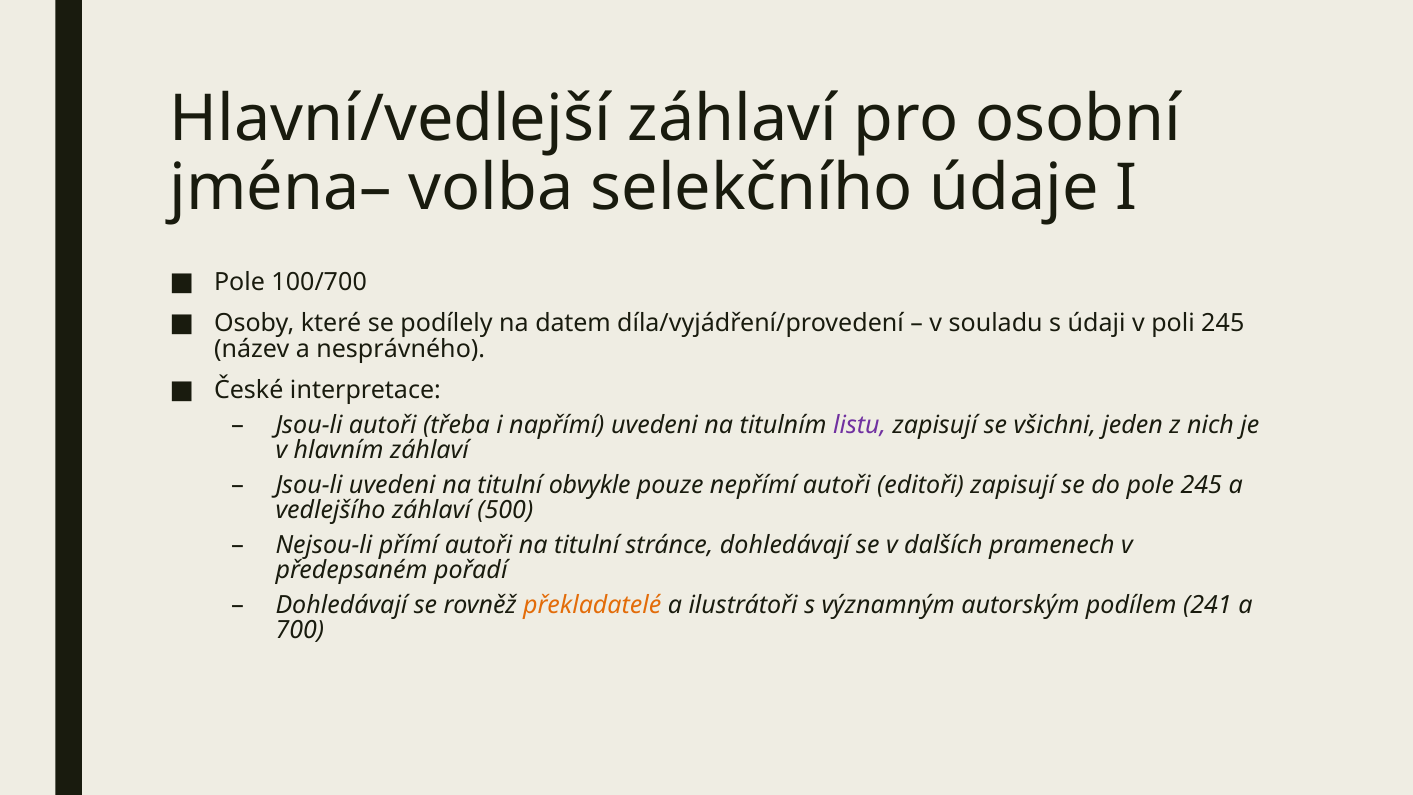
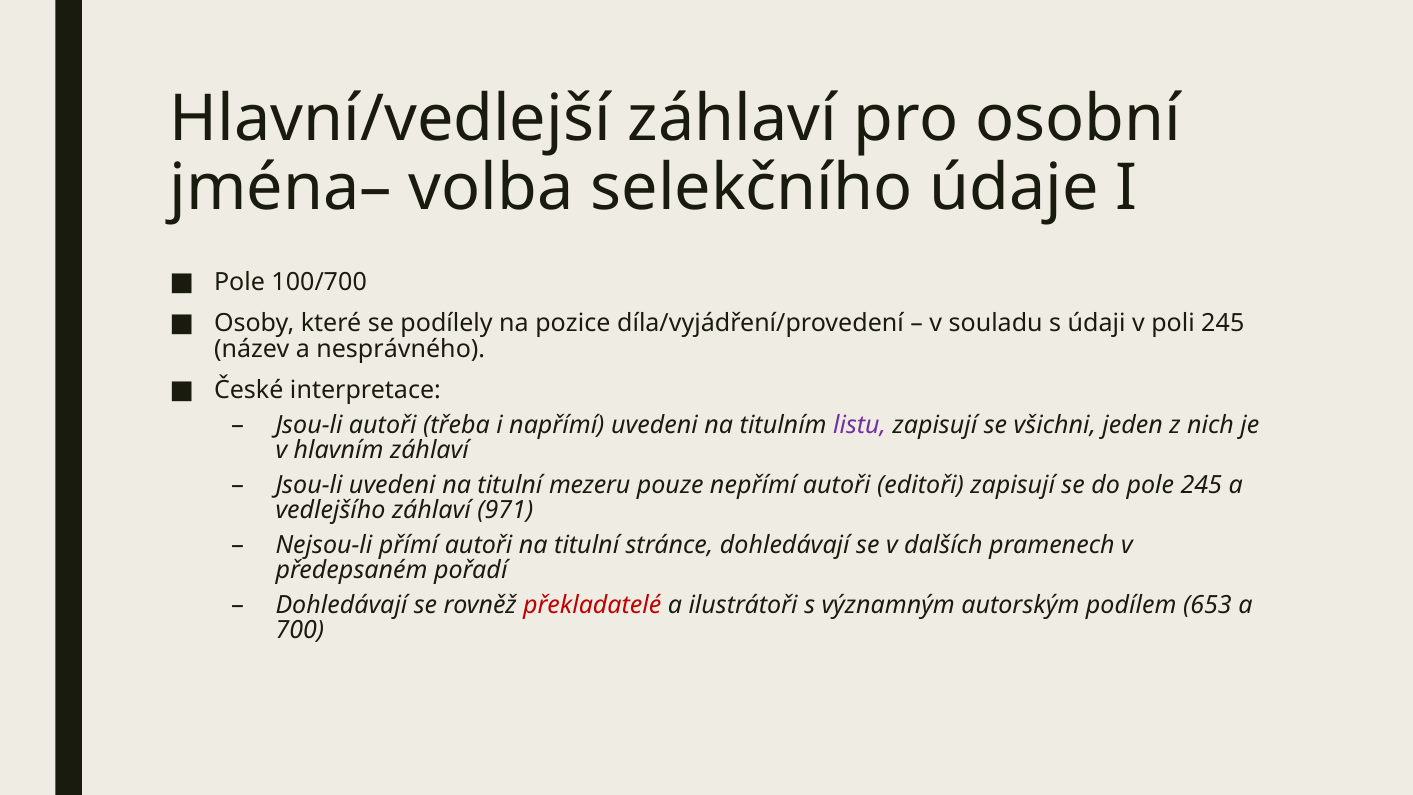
datem: datem -> pozice (573, 324)
obvykle: obvykle -> mezeru (590, 485)
500: 500 -> 971 (505, 510)
překladatelé colour: orange -> red (592, 605)
241: 241 -> 653 (1207, 605)
